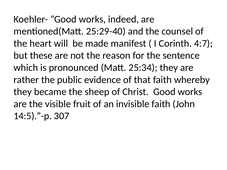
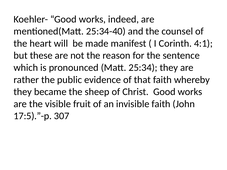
25:29-40: 25:29-40 -> 25:34-40 (106, 31)
4:7: 4:7 -> 4:1 (203, 43)
14:5).”-p: 14:5).”-p -> 17:5).”-p (33, 116)
